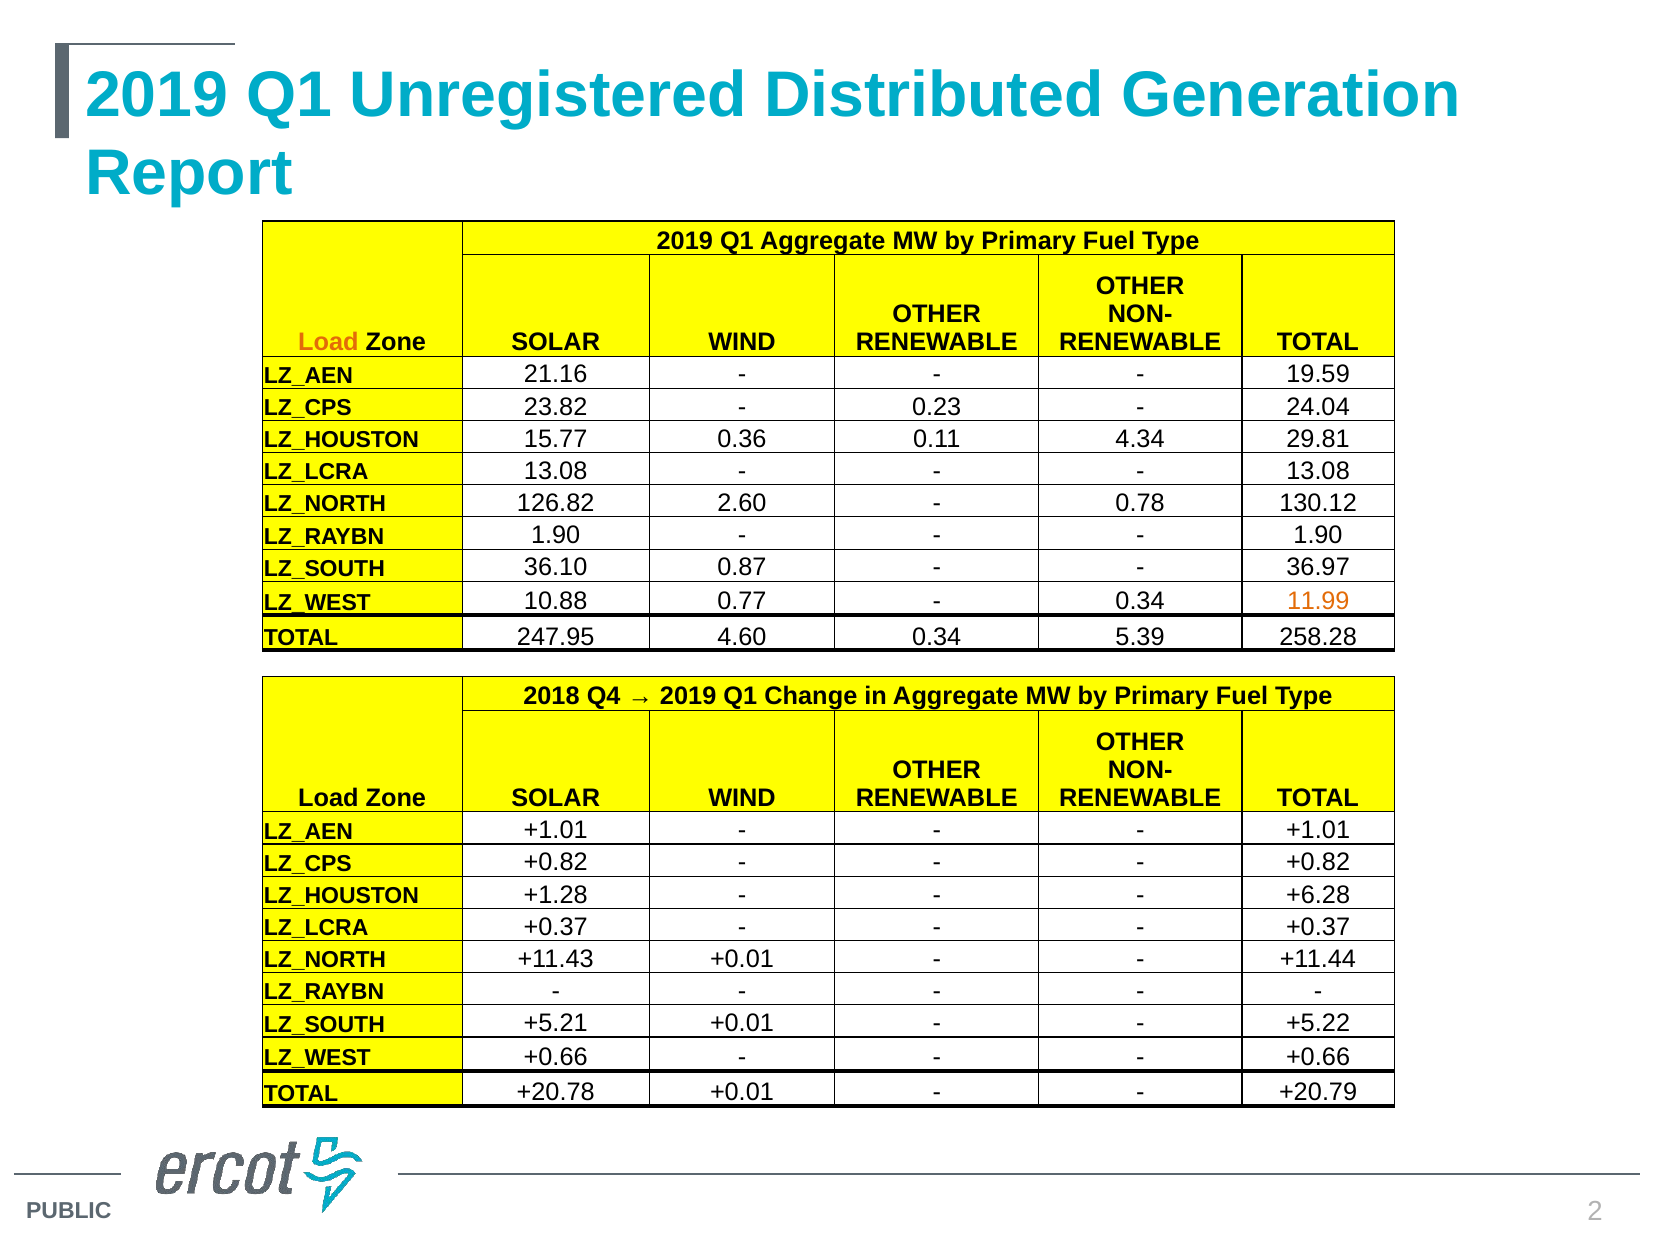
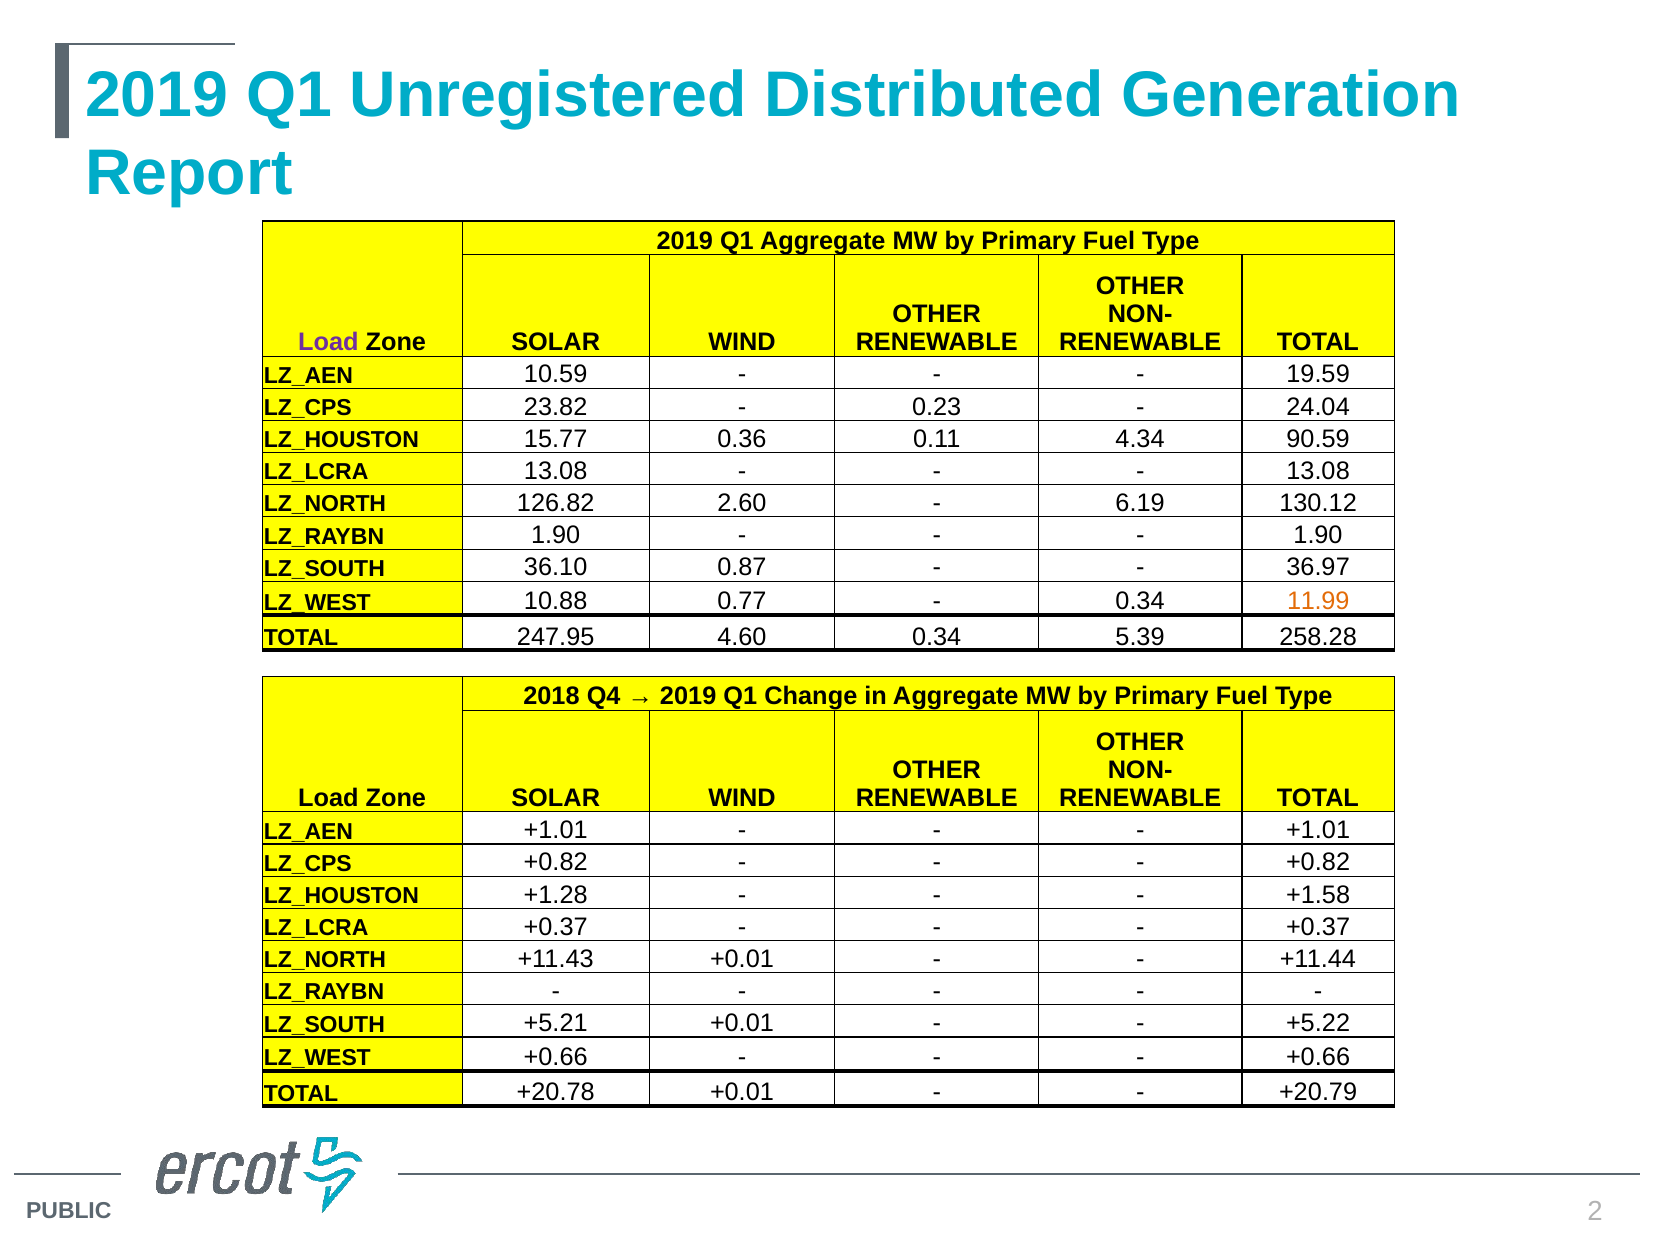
Load colour: orange -> purple (328, 342)
21.16: 21.16 -> 10.59 (556, 375)
29.81: 29.81 -> 90.59 (1318, 439)
0.78: 0.78 -> 6.19 (1140, 503)
+6.28: +6.28 -> +1.58 (1318, 895)
